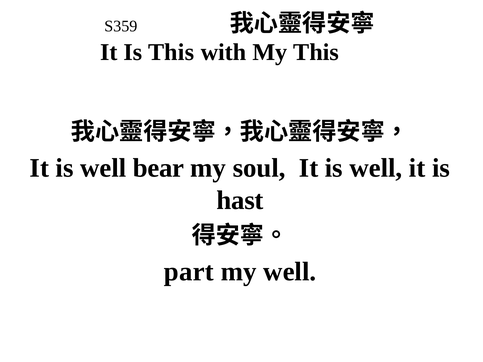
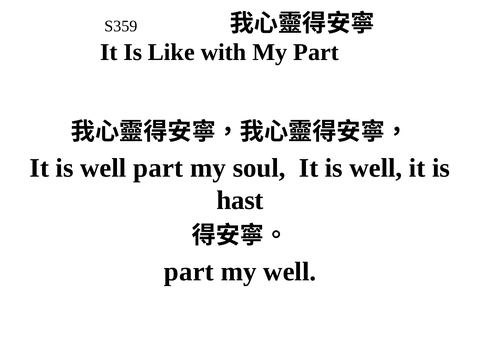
Is This: This -> Like (171, 52)
My This: This -> Part (316, 52)
well bear: bear -> part (158, 168)
